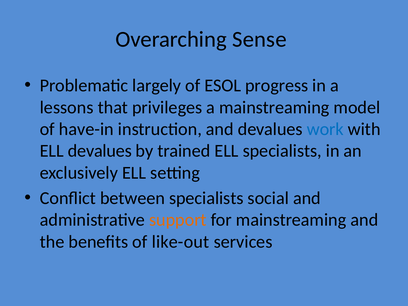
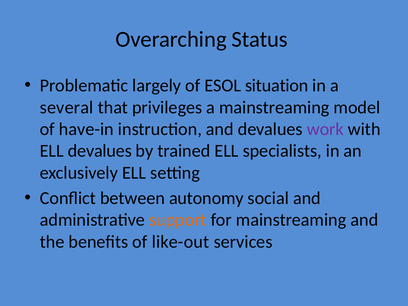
Sense: Sense -> Status (260, 39)
progress: progress -> situation (277, 86)
lessons: lessons -> several (67, 107)
work colour: blue -> purple (325, 129)
between specialists: specialists -> autonomy (206, 198)
